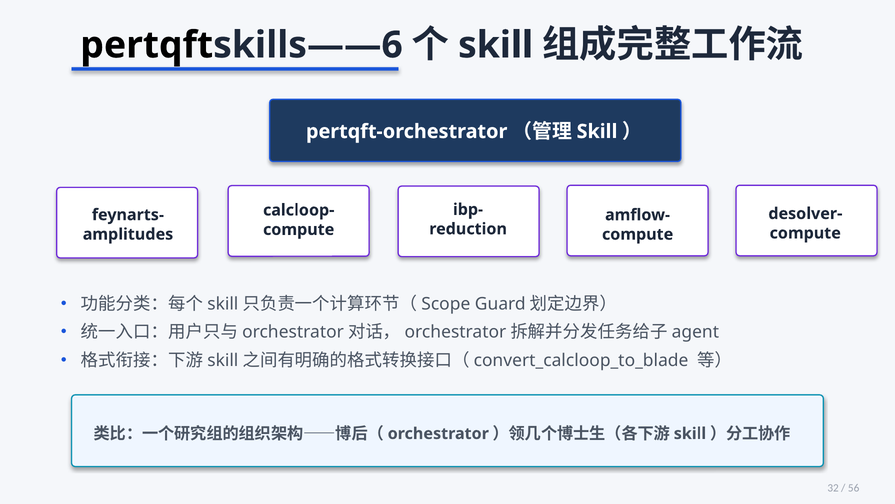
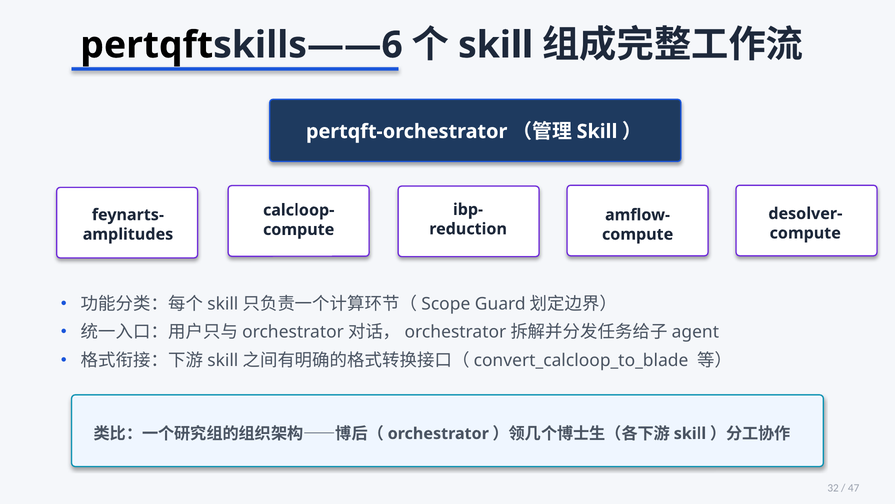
56: 56 -> 47 (854, 488)
